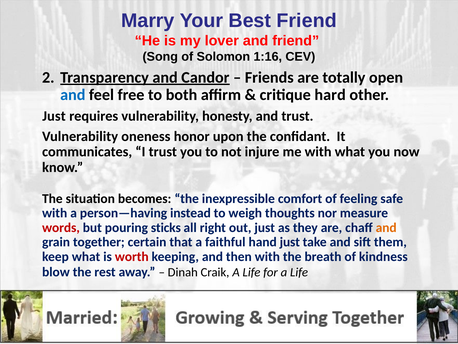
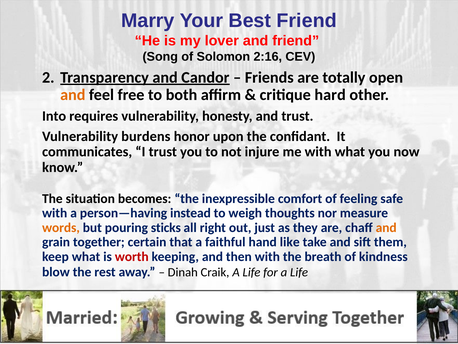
1:16: 1:16 -> 2:16 (268, 57)
and colour: blue -> orange (73, 95)
Just: Just -> Into (54, 116)
oneness: oneness -> burdens (146, 136)
words colour: red -> orange (61, 227)
hand just: just -> like (290, 242)
